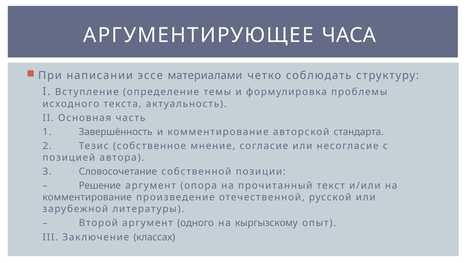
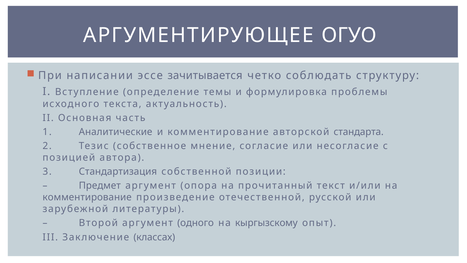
ЧАСА: ЧАСА -> ОГУО (349, 35)
материалами: материалами -> зачитывается (205, 76)
Завершённость: Завершённость -> Аналитические (116, 132)
Словосочетание: Словосочетание -> Стандартизация (118, 171)
Решение: Решение -> Предмет (100, 185)
